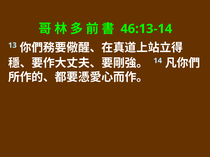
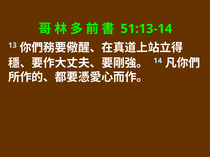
46:13-14: 46:13-14 -> 51:13-14 (146, 29)
